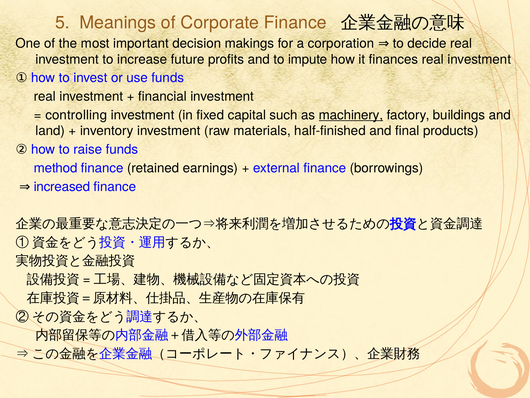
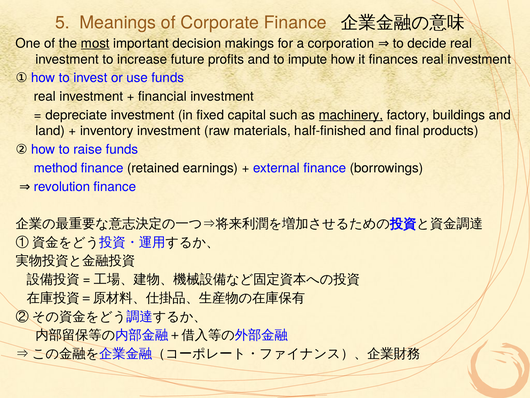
most underline: none -> present (95, 43)
controlling: controlling -> depreciate (76, 115)
increased: increased -> revolution (62, 186)
